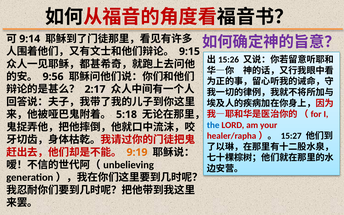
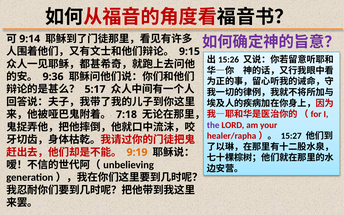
9:56: 9:56 -> 9:36 (53, 77)
2:17: 2:17 -> 5:17 (95, 89)
5:18: 5:18 -> 7:18 (127, 114)
the colour: blue -> purple (213, 125)
